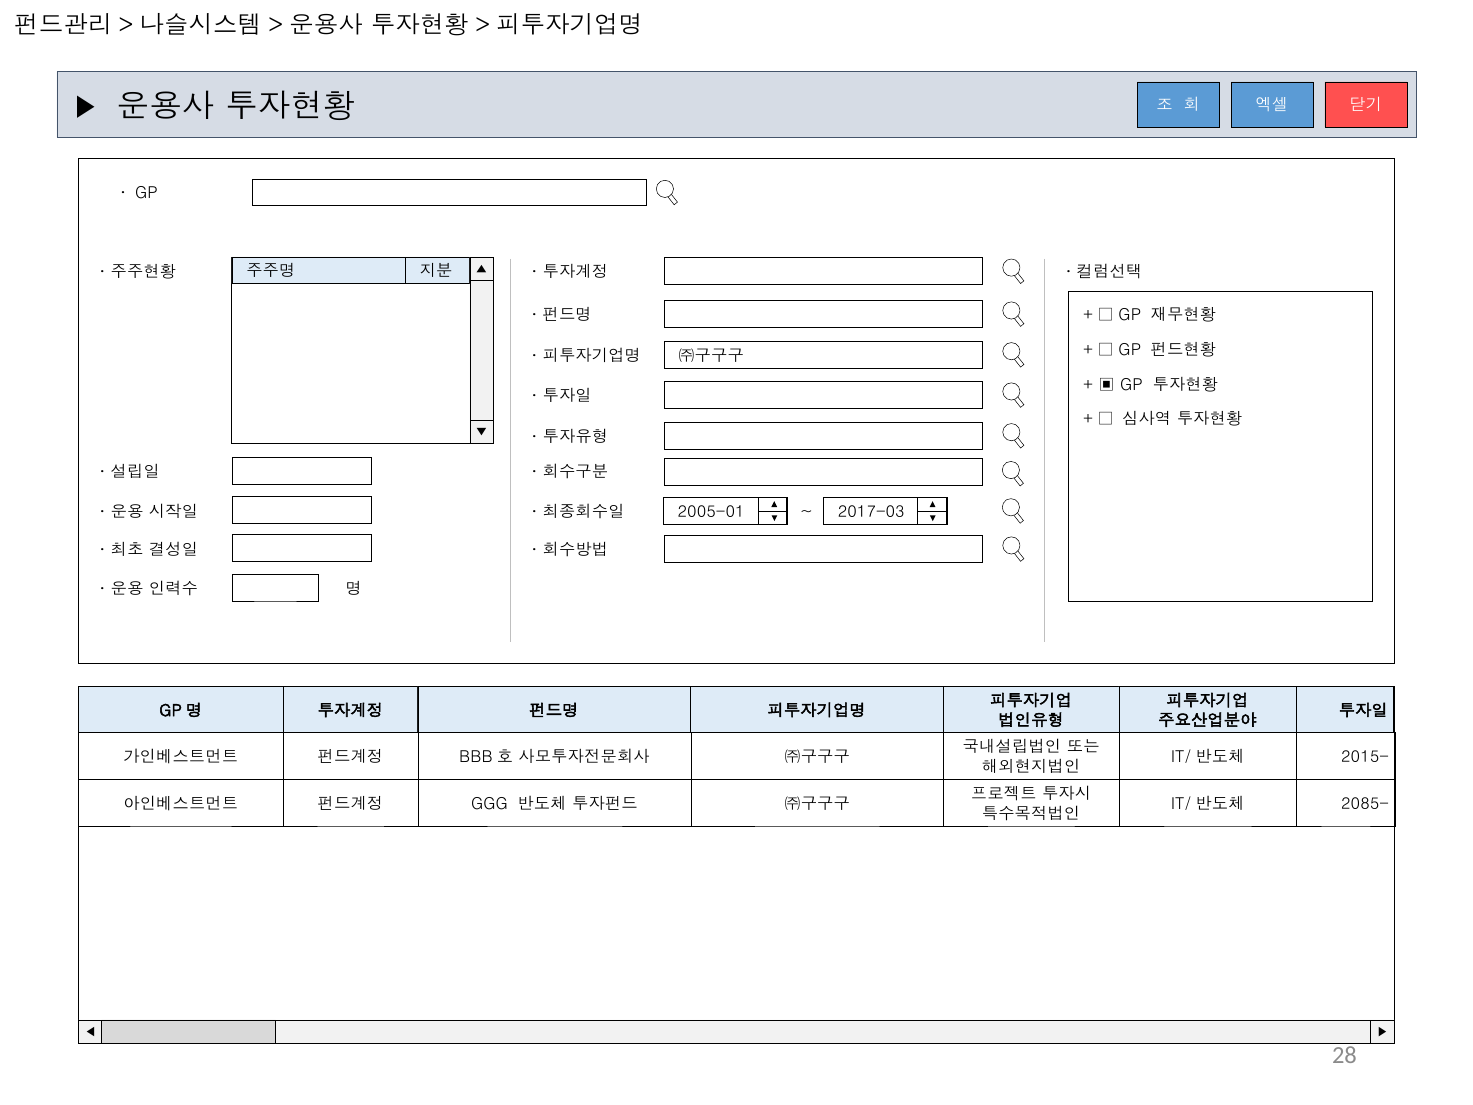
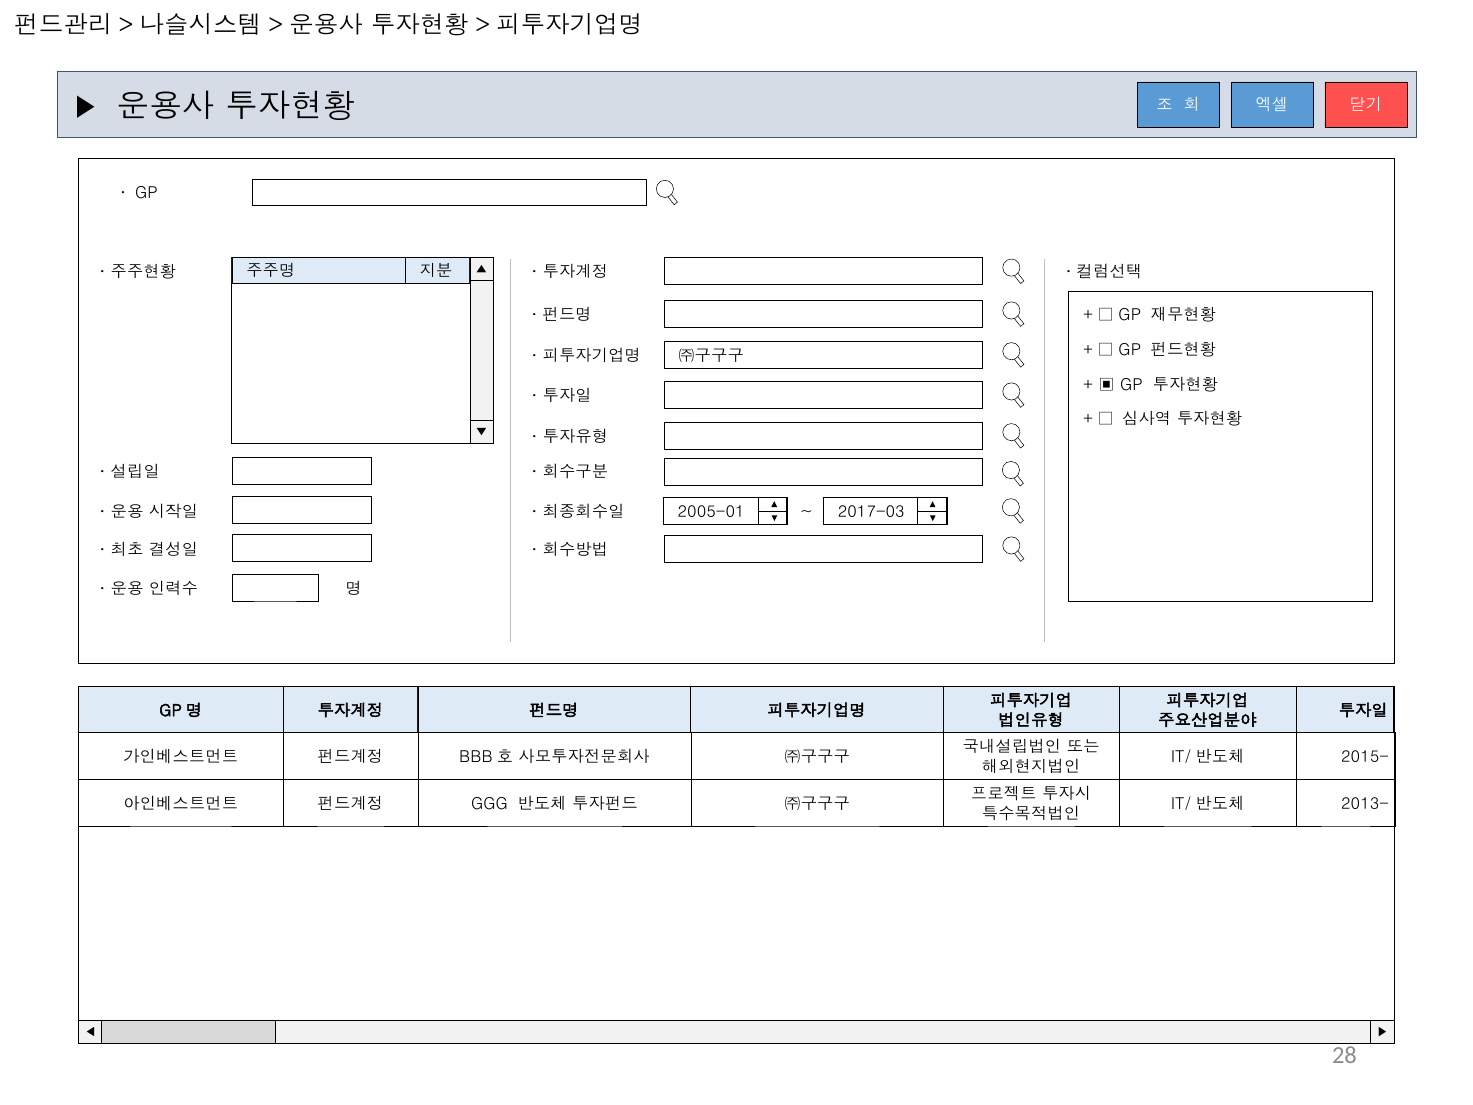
2085-: 2085- -> 2013- (1365, 804)
